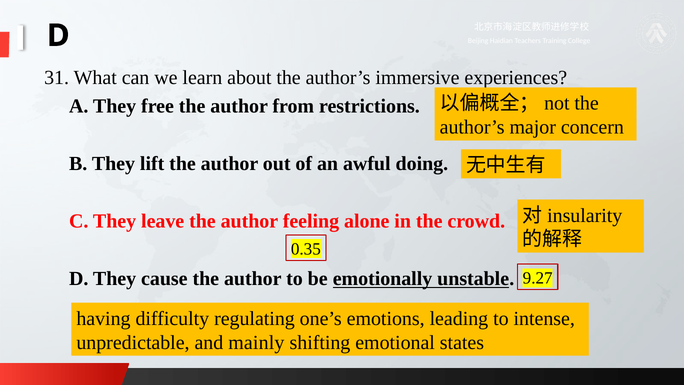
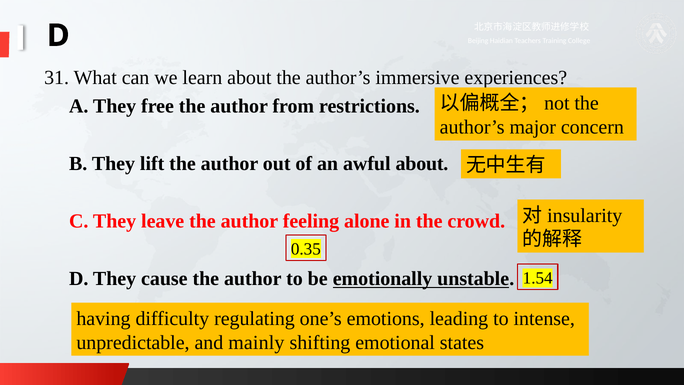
awful doing: doing -> about (422, 164)
9.27: 9.27 -> 1.54 (538, 278)
